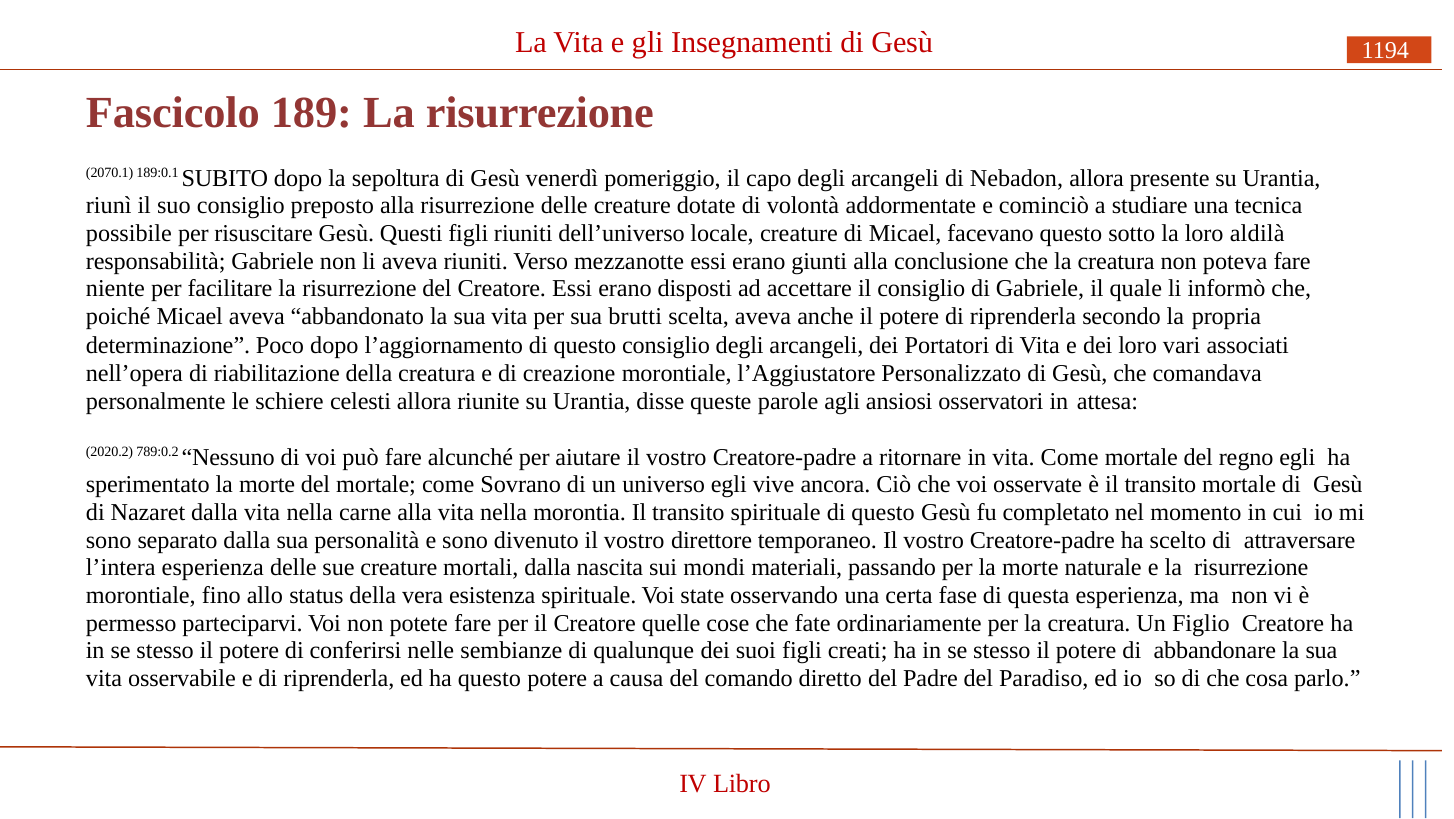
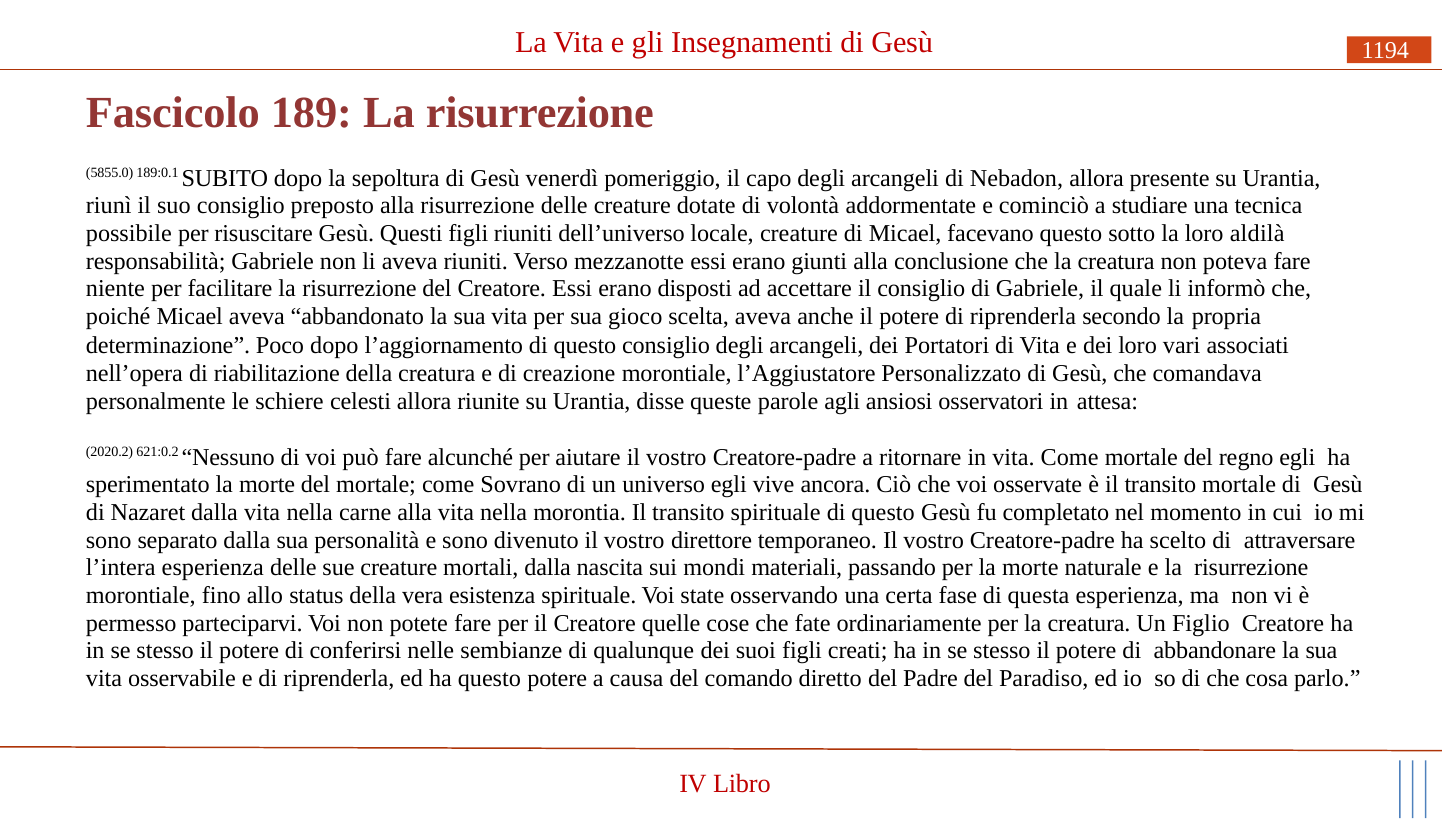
2070.1: 2070.1 -> 5855.0 (110, 172)
brutti: brutti -> gioco (635, 316)
789:0.2: 789:0.2 -> 621:0.2 (158, 451)
